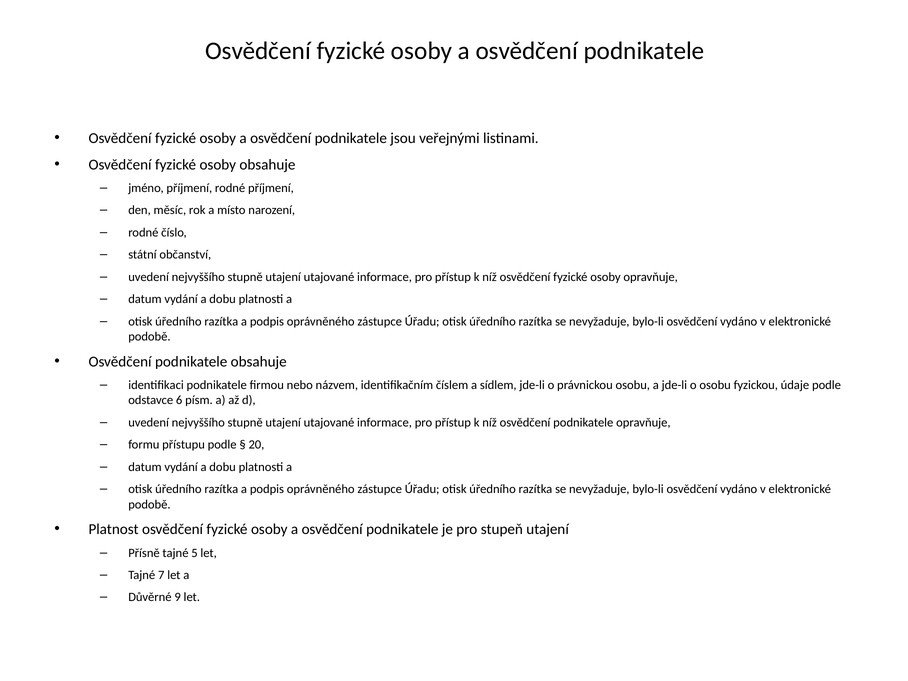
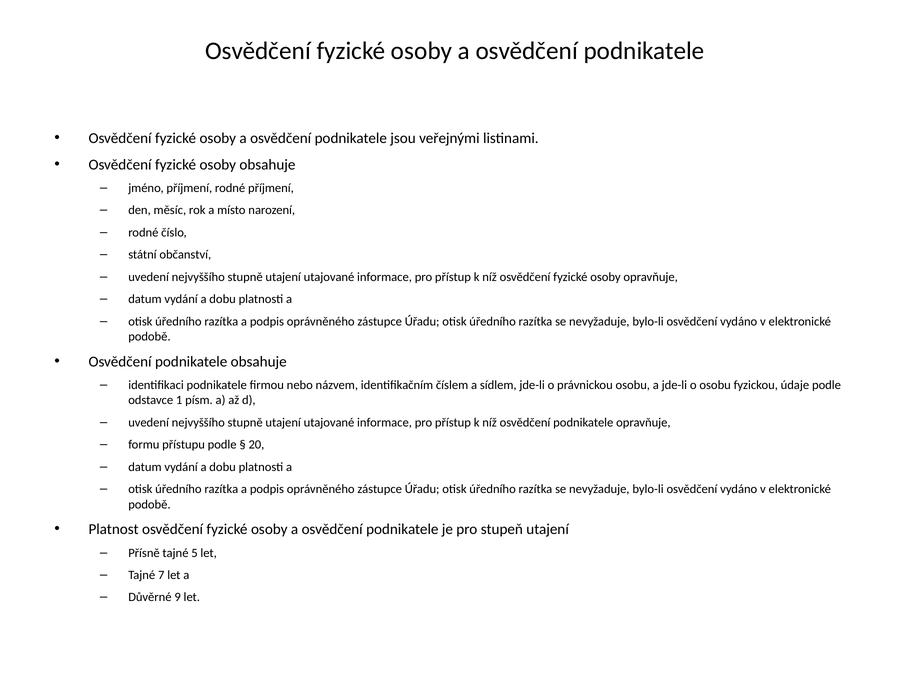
6: 6 -> 1 (179, 400)
